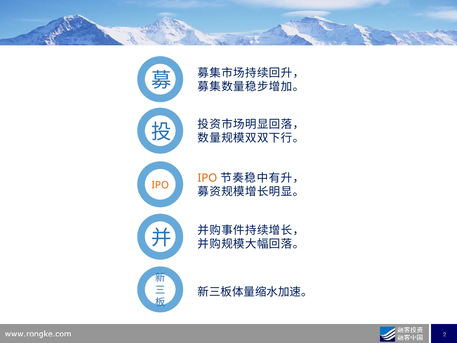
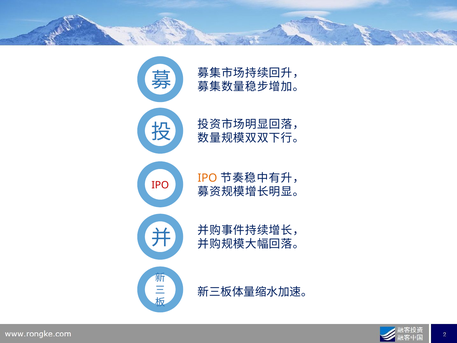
IPO colour: orange -> red (160, 185)
